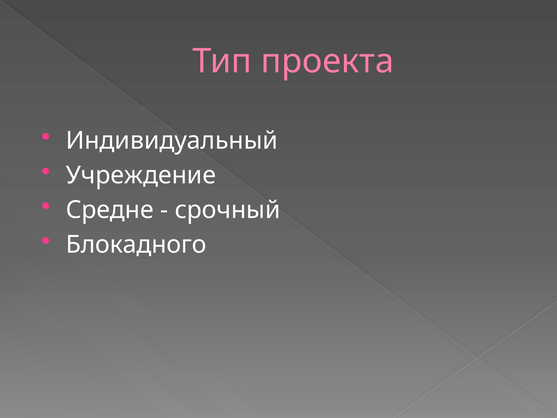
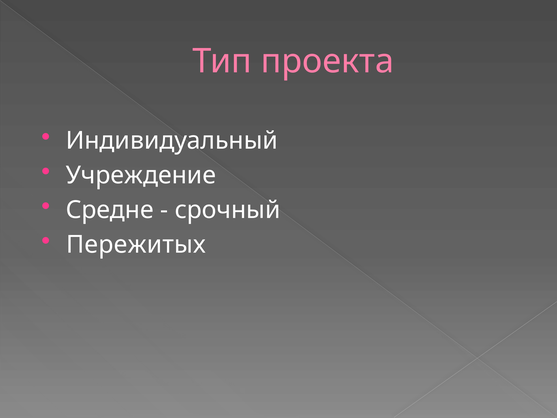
Блокадного: Блокадного -> Пережитых (136, 245)
